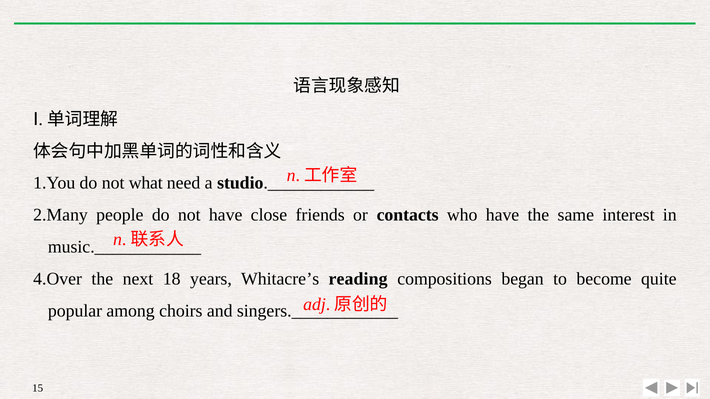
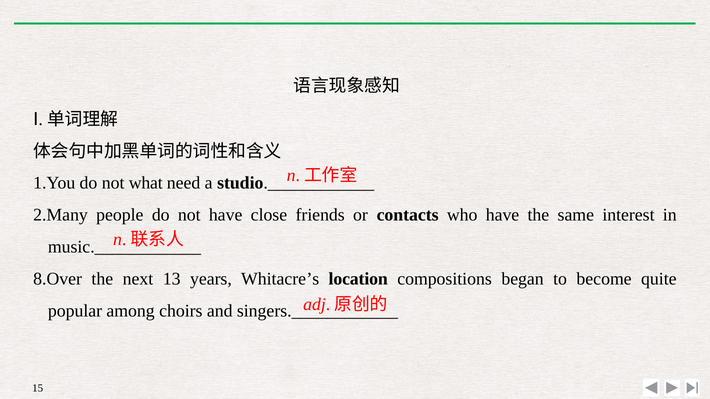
4.Over: 4.Over -> 8.Over (58, 279)
18: 18 -> 13 (172, 279)
reading: reading -> location (358, 279)
